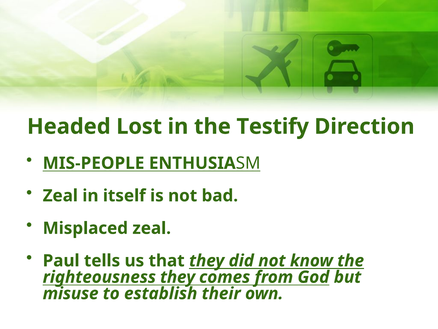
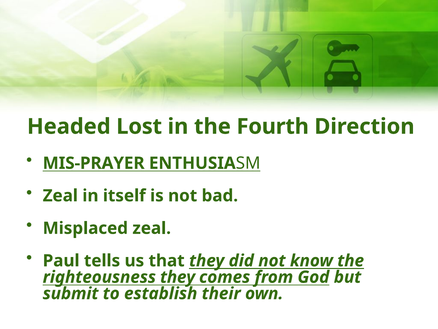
Testify: Testify -> Fourth (273, 126)
MIS-PEOPLE: MIS-PEOPLE -> MIS-PRAYER (94, 163)
misuse: misuse -> submit (71, 293)
